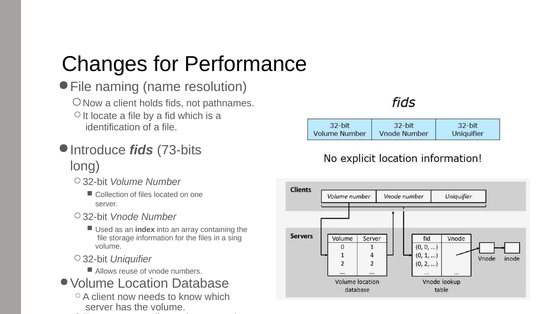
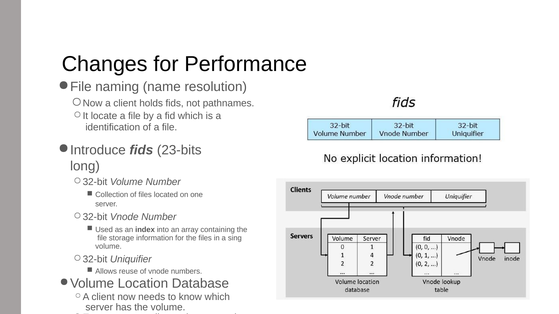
73-bits: 73-bits -> 23-bits (179, 150)
